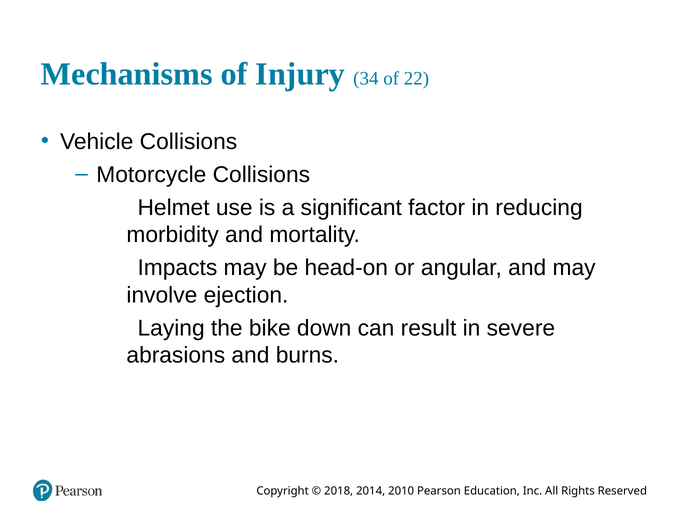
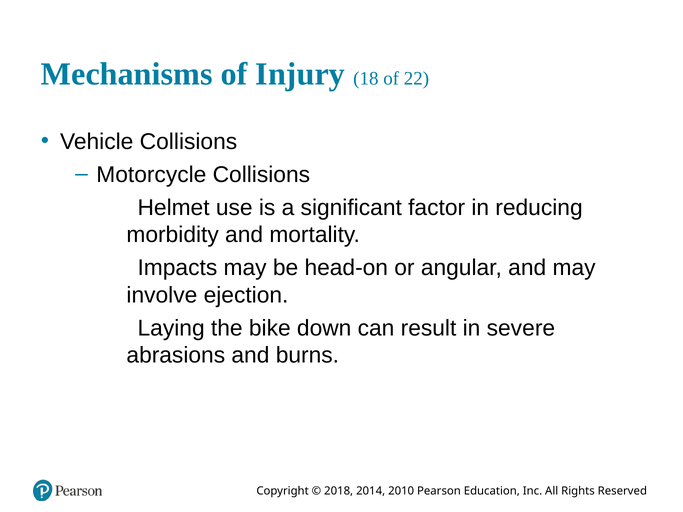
34: 34 -> 18 (366, 78)
